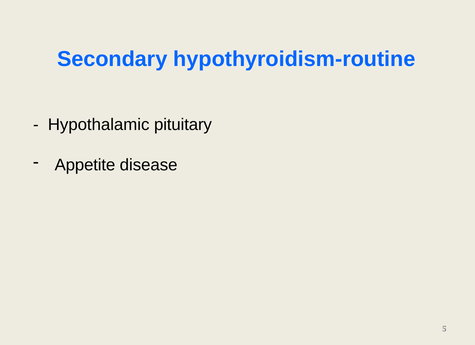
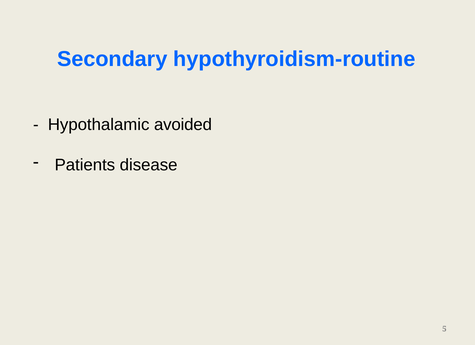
pituitary: pituitary -> avoided (183, 125)
Appetite: Appetite -> Patients (85, 165)
